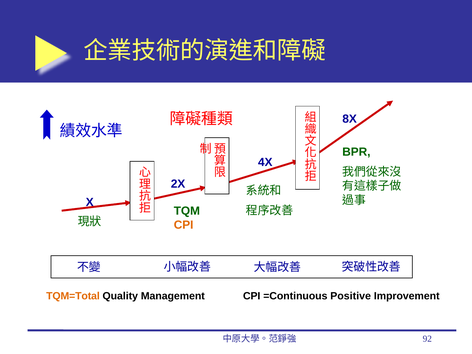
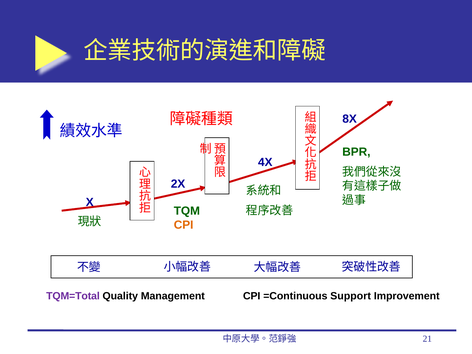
TQM=Total colour: orange -> purple (73, 296)
Positive: Positive -> Support (351, 296)
92: 92 -> 21 (427, 339)
